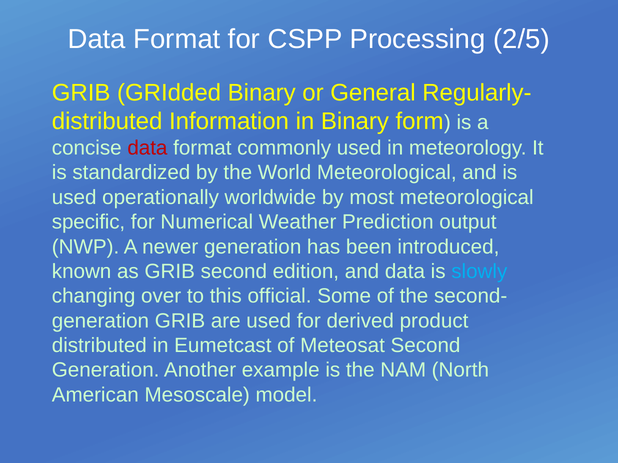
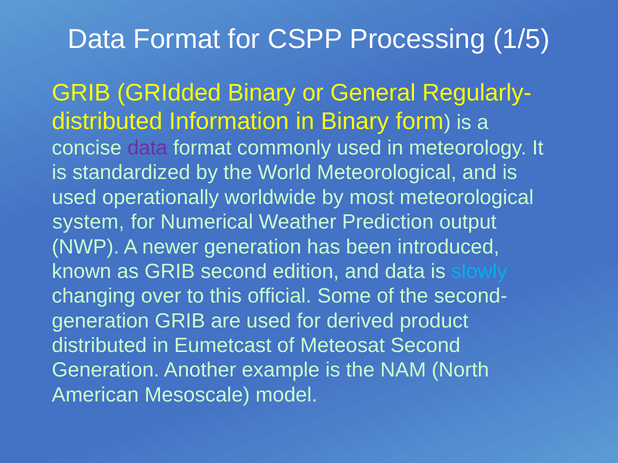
2/5: 2/5 -> 1/5 (521, 39)
data colour: red -> purple (147, 148)
specific: specific -> system (88, 222)
